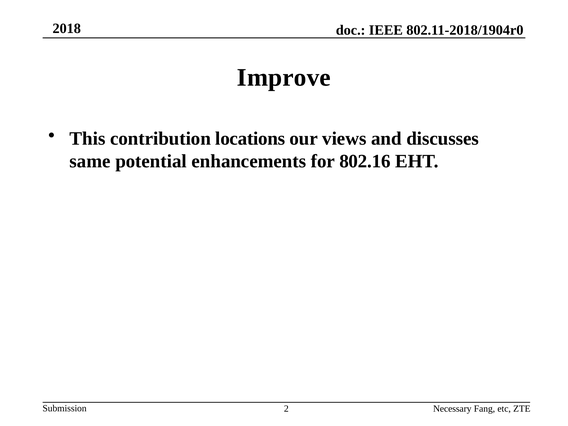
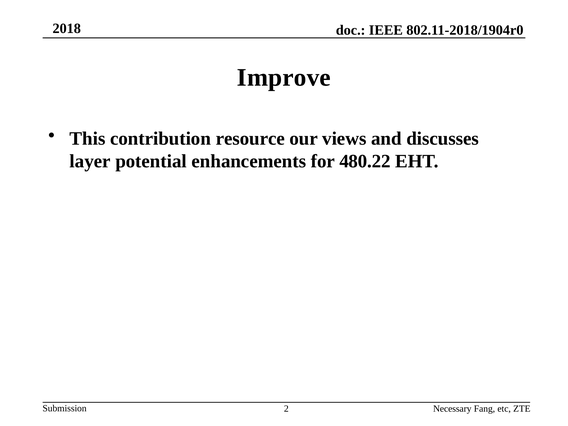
locations: locations -> resource (250, 139)
same: same -> layer (90, 161)
802.16: 802.16 -> 480.22 (365, 161)
